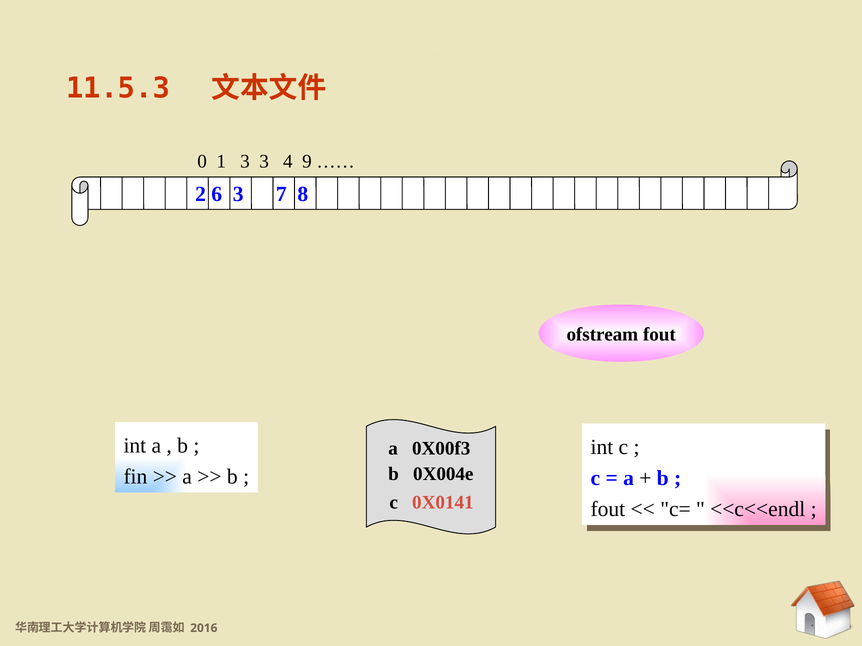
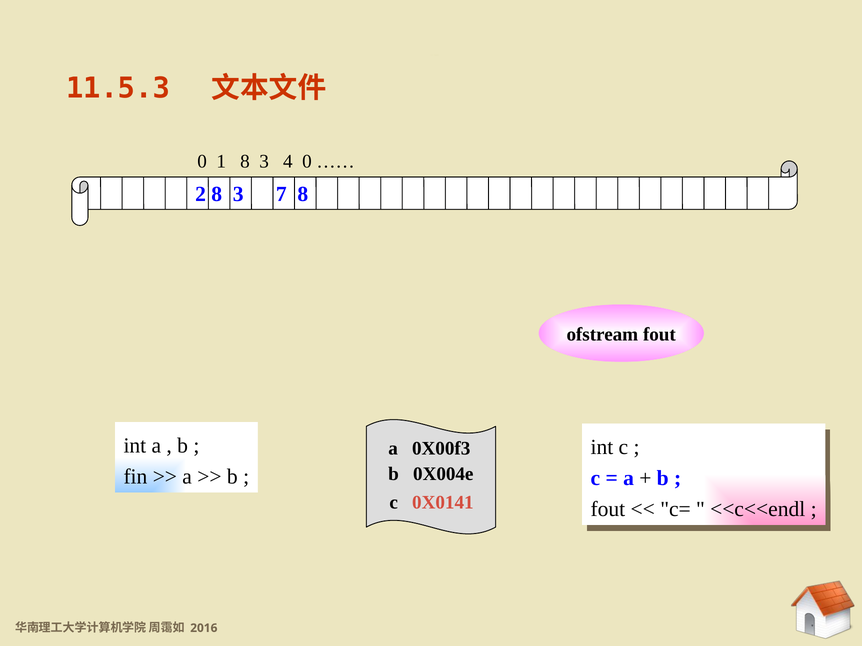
1 3: 3 -> 8 (245, 162)
4 9: 9 -> 0 (307, 162)
2 6: 6 -> 8 (217, 194)
